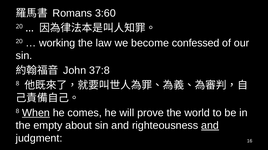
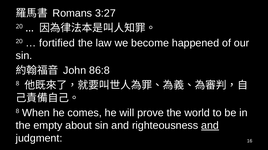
3:60: 3:60 -> 3:27 (105, 13)
working: working -> fortified (57, 43)
confessed: confessed -> happened (196, 43)
37:8: 37:8 -> 86:8 (99, 71)
When underline: present -> none (36, 113)
